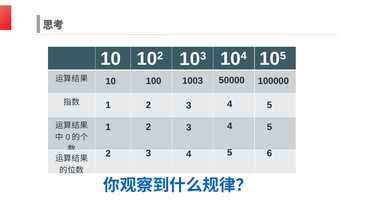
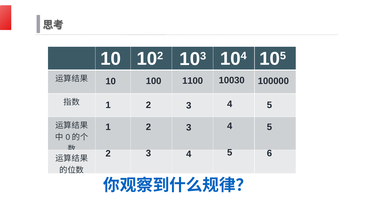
50000: 50000 -> 10030 (232, 80)
1003: 1003 -> 1100 (193, 81)
